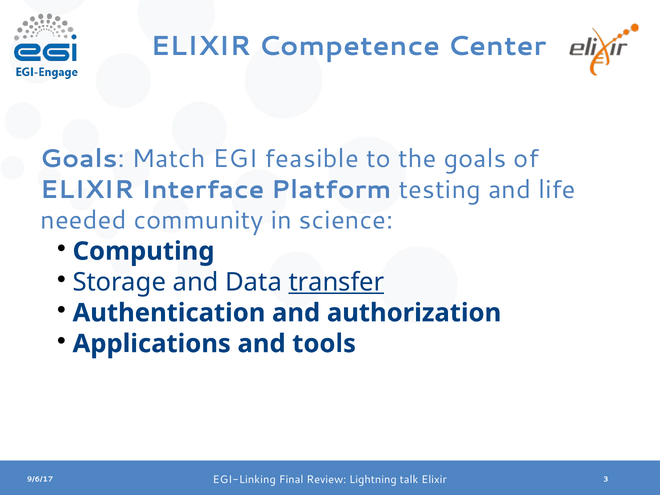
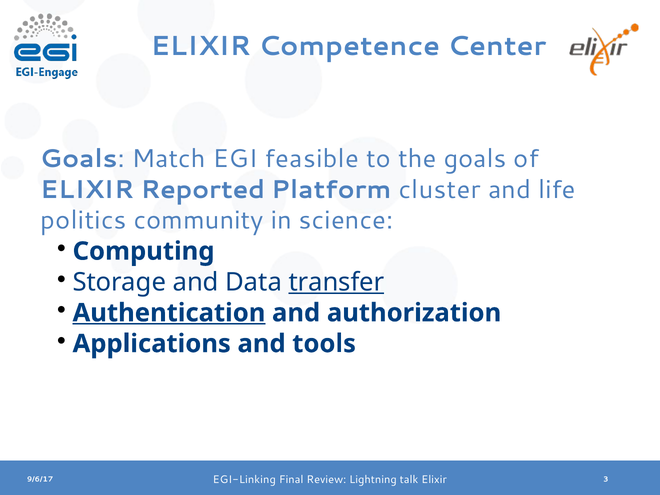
Interface: Interface -> Reported (203, 190)
testing: testing -> cluster (440, 190)
needed: needed -> politics (83, 220)
Authentication underline: none -> present (169, 313)
